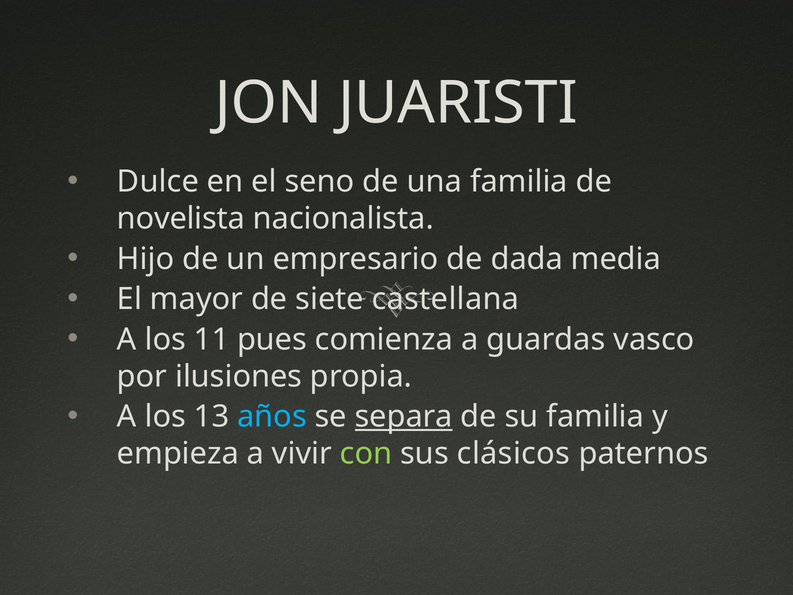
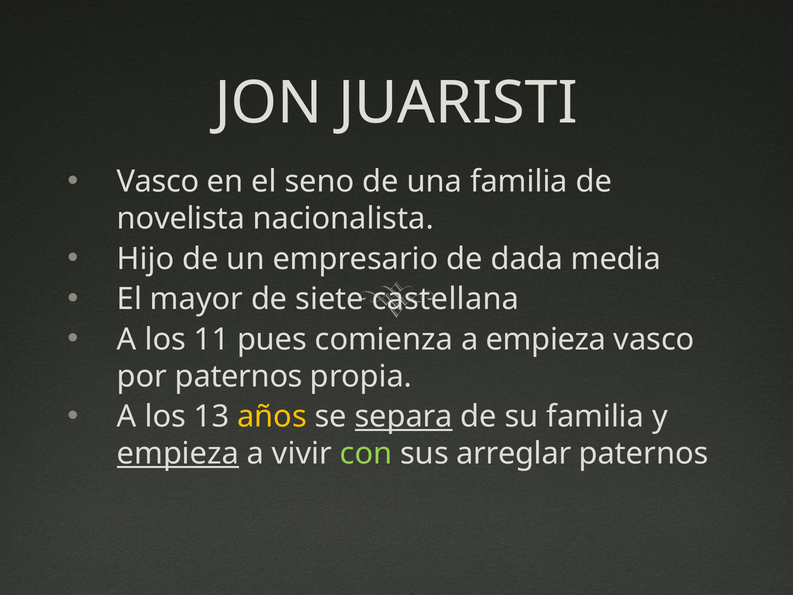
Dulce: Dulce -> Vasco (158, 182)
a guardas: guardas -> empieza (546, 339)
por ilusiones: ilusiones -> paternos (239, 376)
años colour: light blue -> yellow (272, 416)
empieza underline: none -> present (178, 453)
clásicos: clásicos -> arreglar (514, 453)
